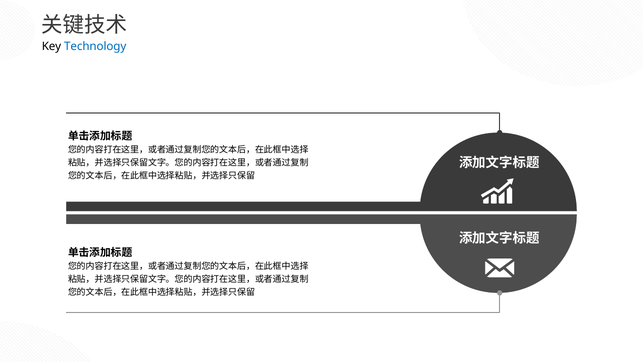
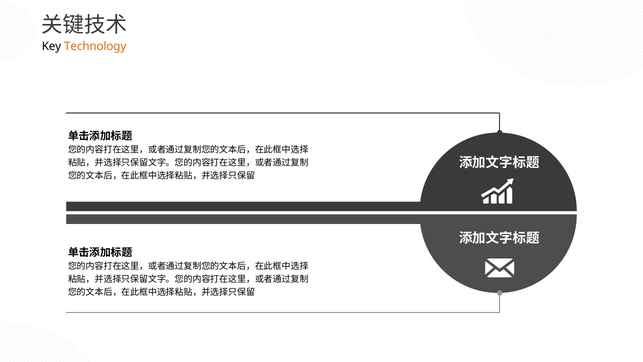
Technology colour: blue -> orange (95, 47)
